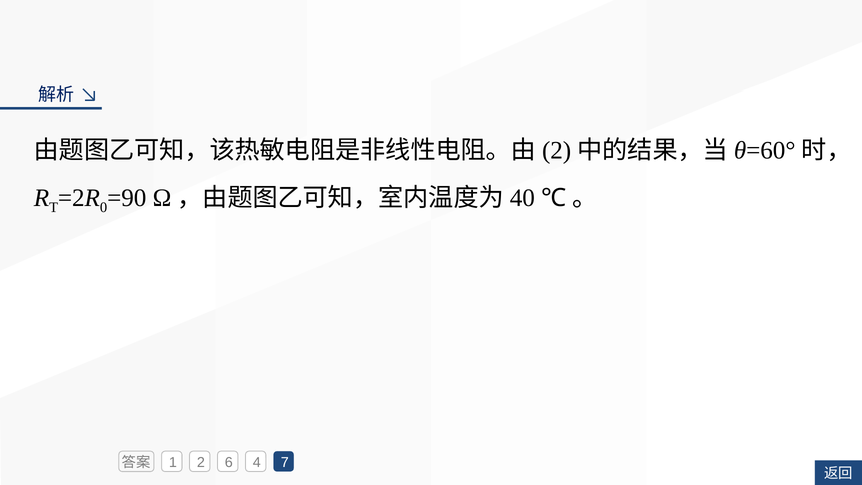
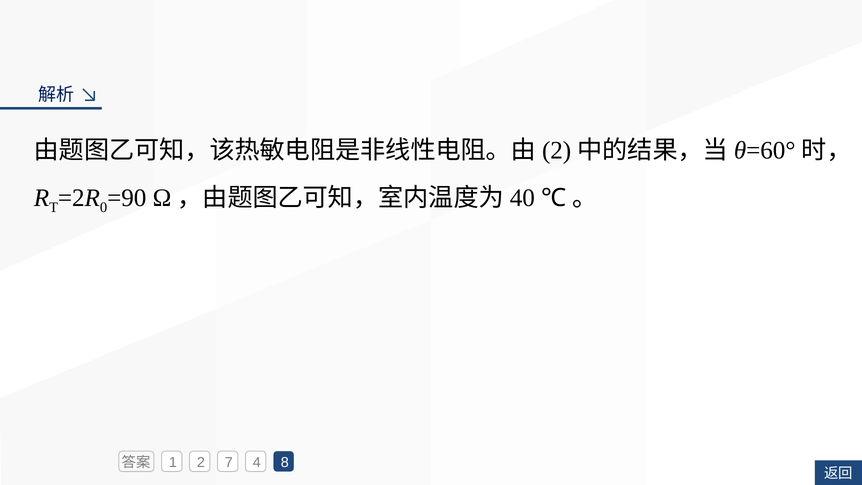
6: 6 -> 7 (229, 462)
7: 7 -> 8 (285, 462)
